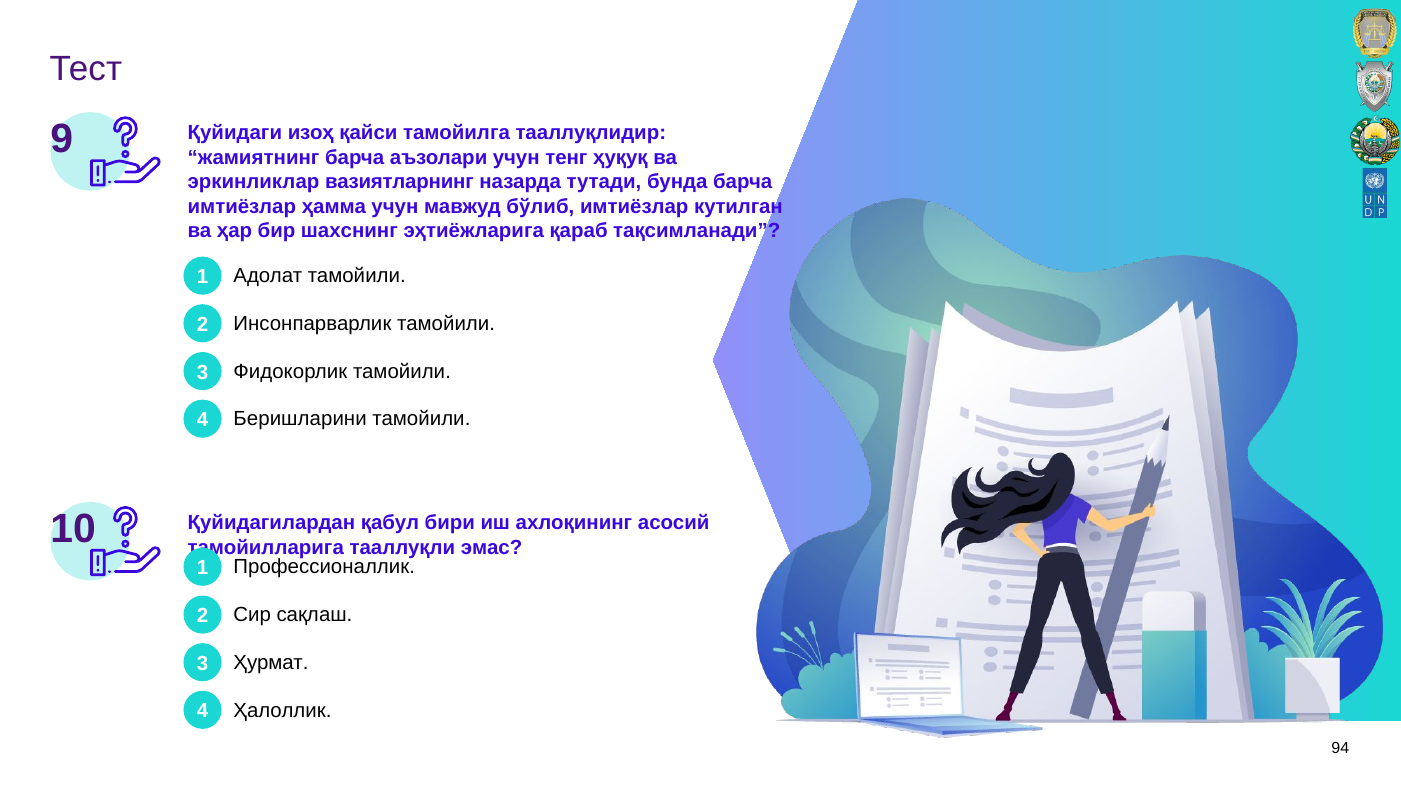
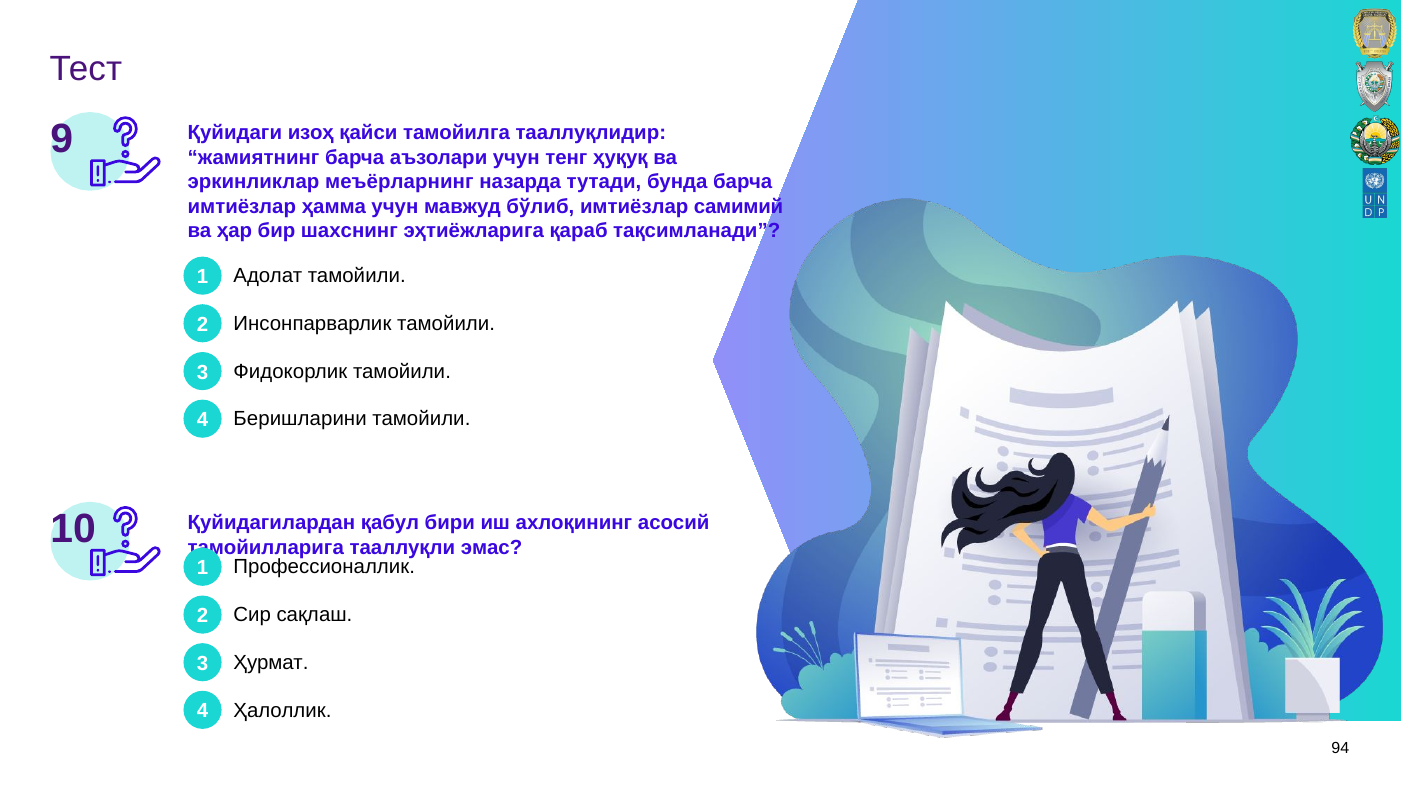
вазиятларнинг: вазиятларнинг -> мeъёрларнинг (399, 182)
кутилган: кутилган -> самимий (739, 207)
